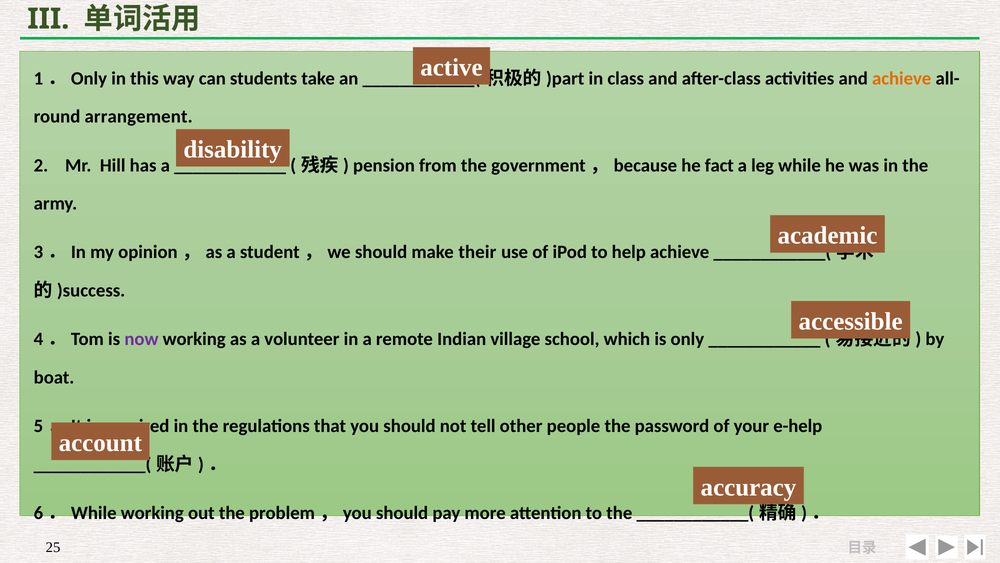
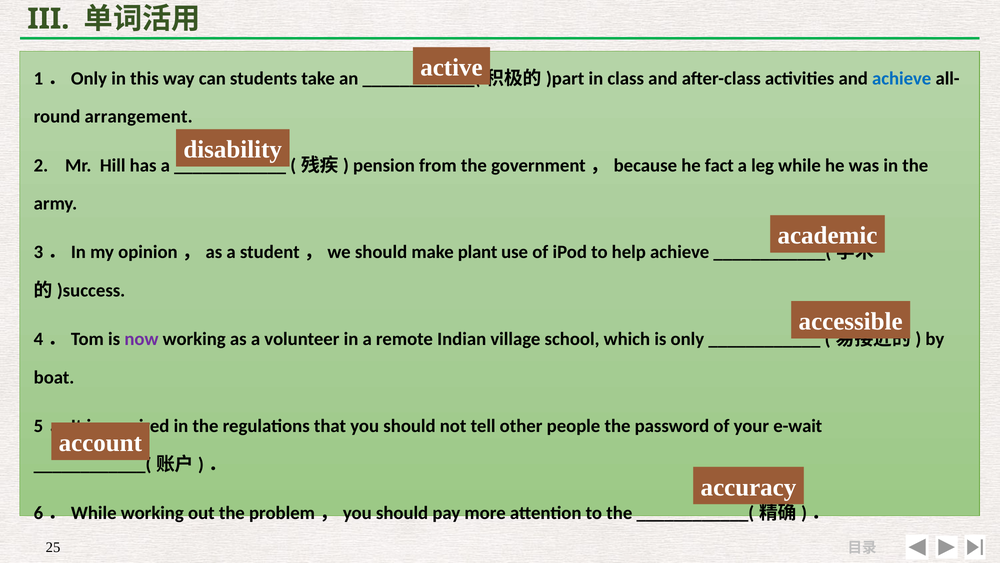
achieve colour: orange -> blue (902, 78)
their: their -> plant (478, 252)
e-help: e-help -> e-wait (798, 426)
